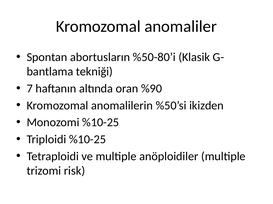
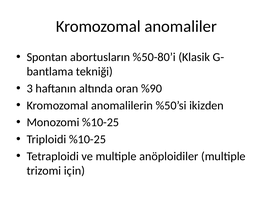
7: 7 -> 3 (30, 89)
risk: risk -> için (74, 171)
